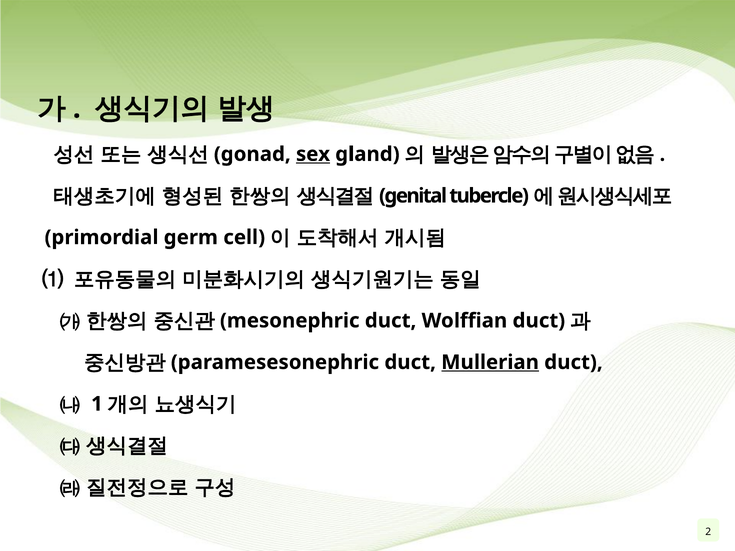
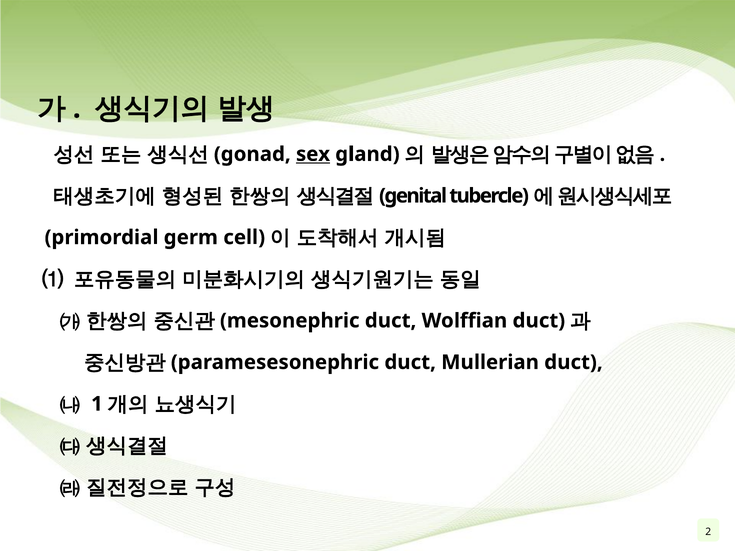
Mullerian underline: present -> none (490, 362)
